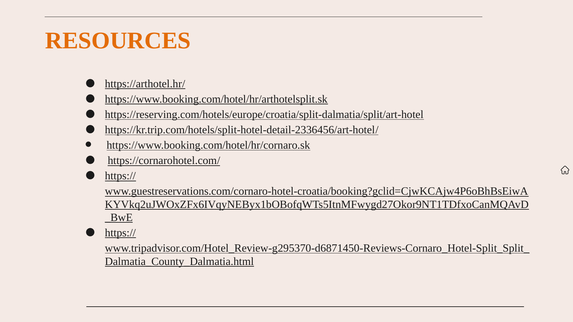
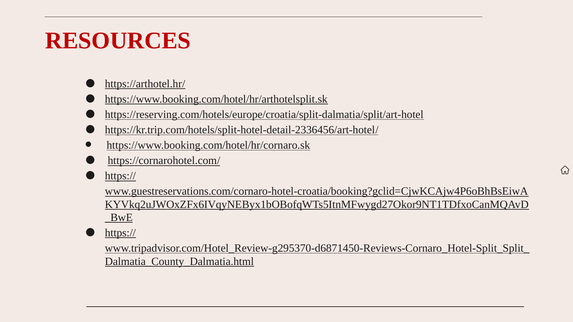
RESOURCES colour: orange -> red (118, 41)
